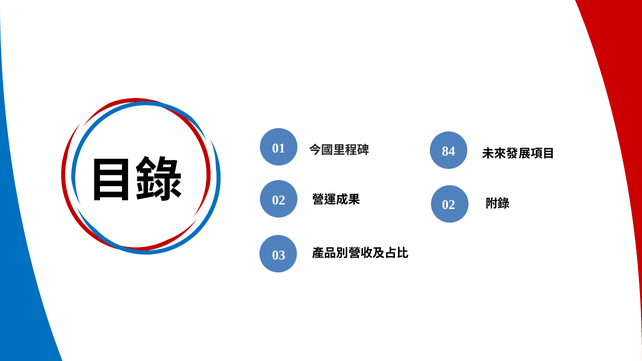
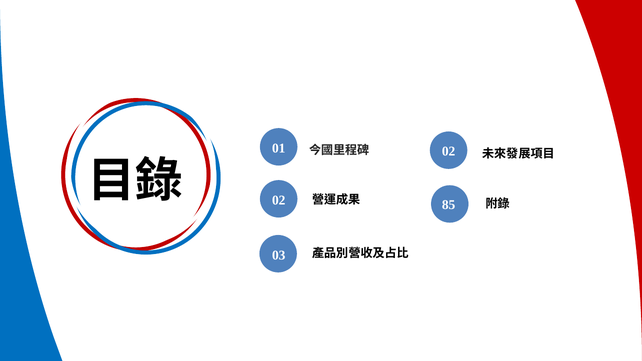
84: 84 -> 02 (449, 152)
02: 02 -> 85 (449, 205)
